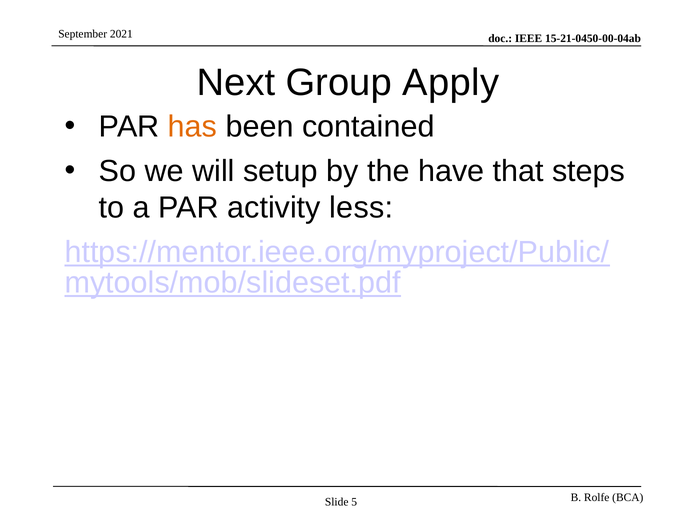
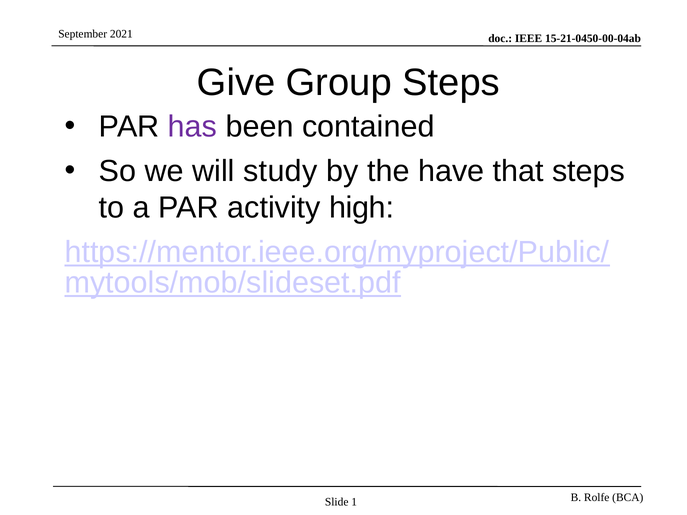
Next: Next -> Give (236, 83)
Group Apply: Apply -> Steps (451, 83)
has colour: orange -> purple (193, 127)
setup: setup -> study (280, 171)
less: less -> high (362, 208)
5: 5 -> 1 (354, 502)
